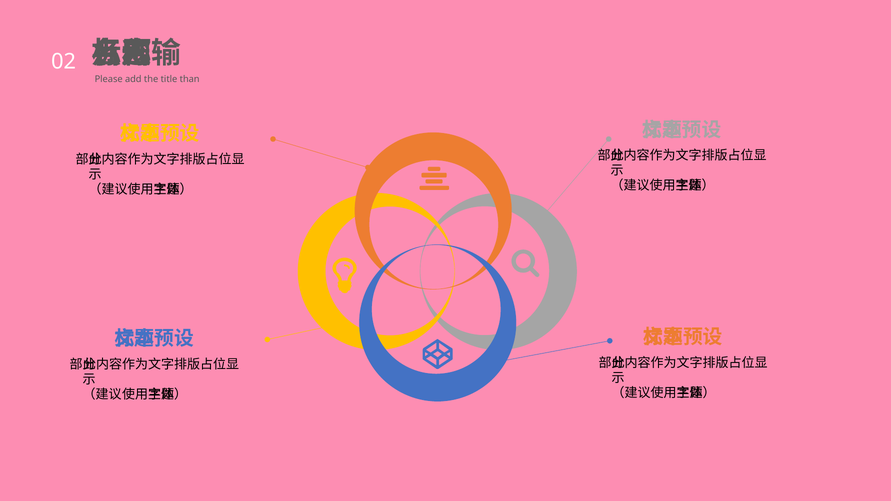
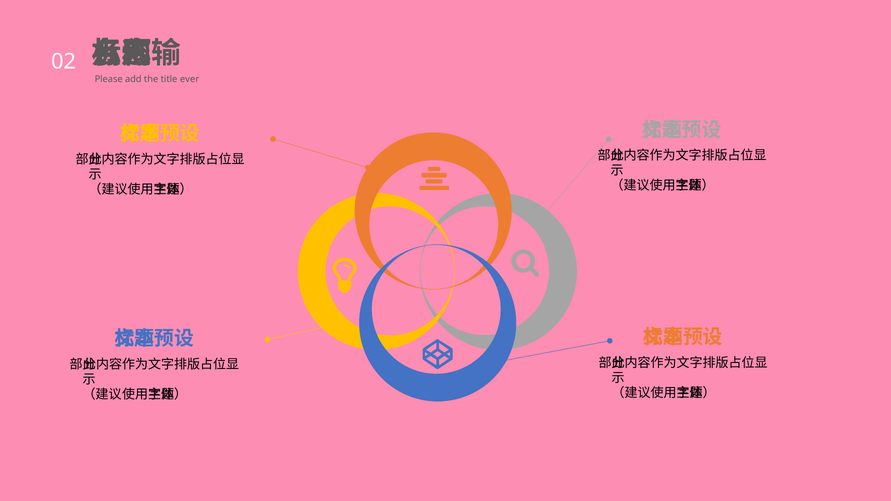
than: than -> ever (190, 79)
